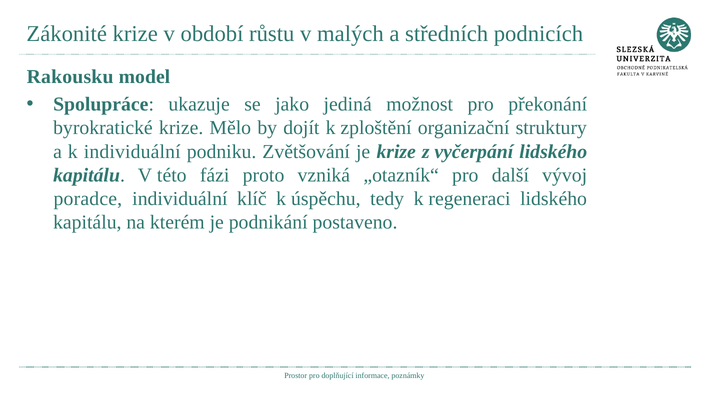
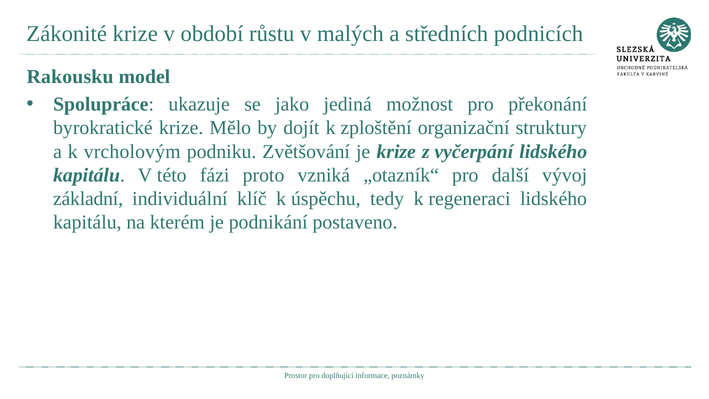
k individuální: individuální -> vrcholovým (132, 151)
poradce: poradce -> základní (88, 199)
